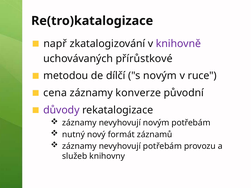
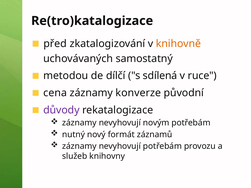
např: např -> před (55, 44)
knihovně colour: purple -> orange (178, 44)
přírůstkové: přírůstkové -> samostatný (144, 59)
s novým: novým -> sdílená (160, 76)
